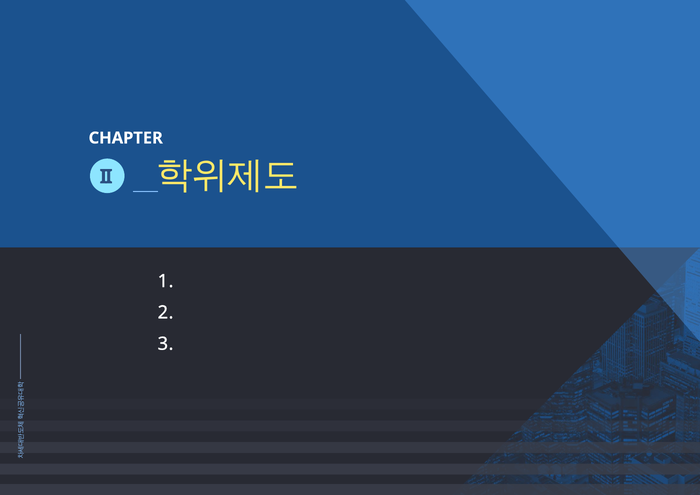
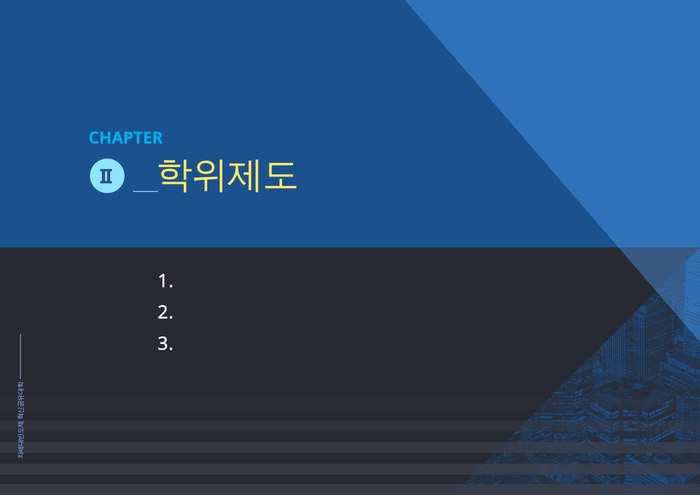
CHAPTER colour: white -> light blue (126, 138)
